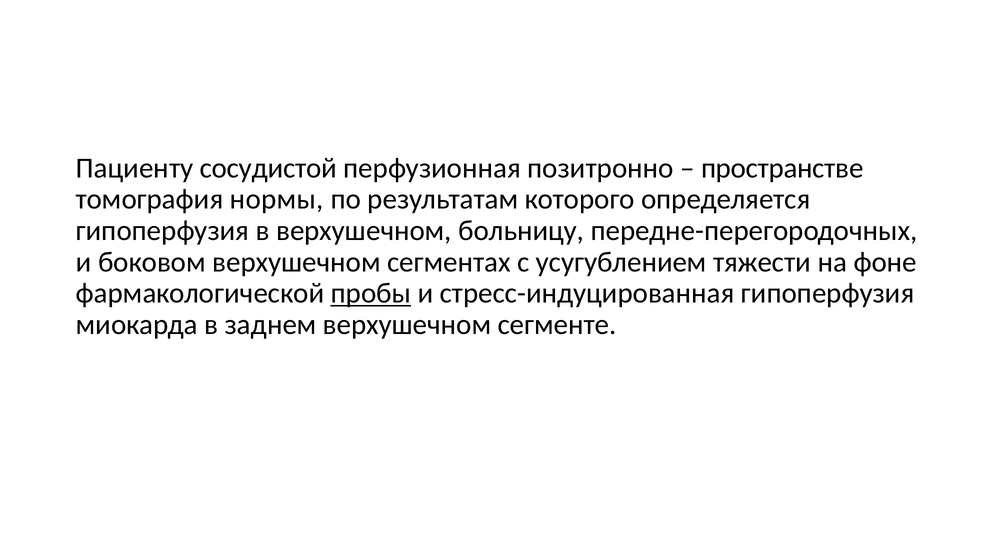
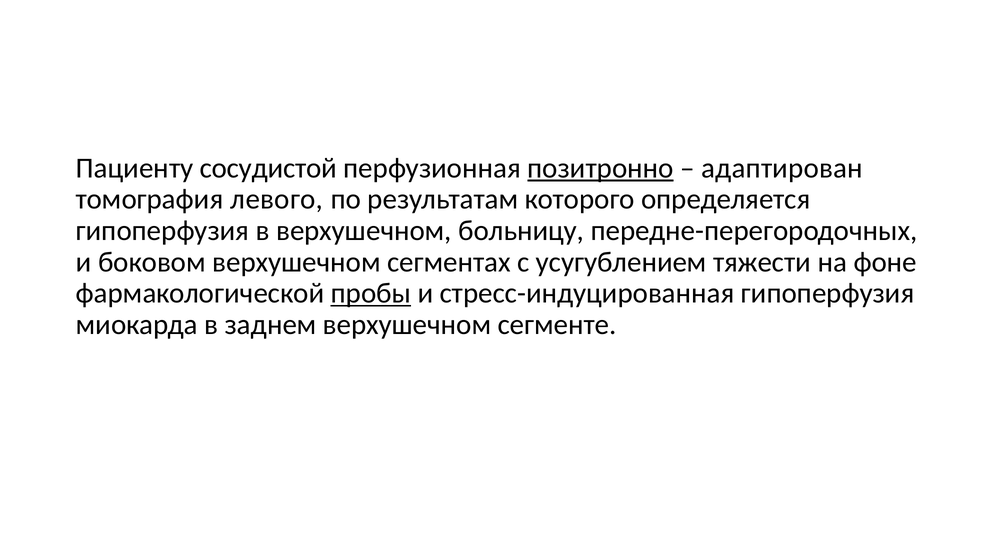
позитронно underline: none -> present (600, 168)
пространстве: пространстве -> адаптирован (782, 168)
нормы: нормы -> левого (277, 200)
